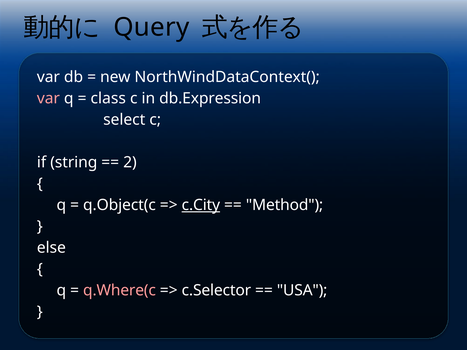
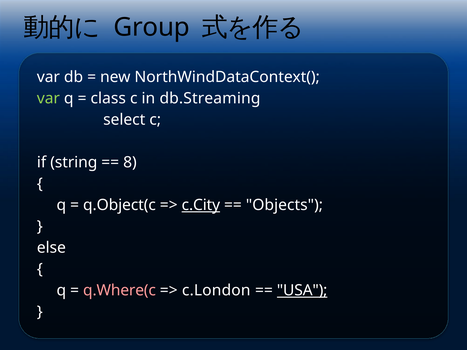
Query: Query -> Group (152, 27)
var colour: pink -> light green (48, 99)
db.Expression: db.Expression -> db.Streaming (210, 99)
2: 2 -> 8 (130, 163)
Method: Method -> Objects (284, 205)
c.Selector: c.Selector -> c.London (216, 291)
USA underline: none -> present (302, 291)
